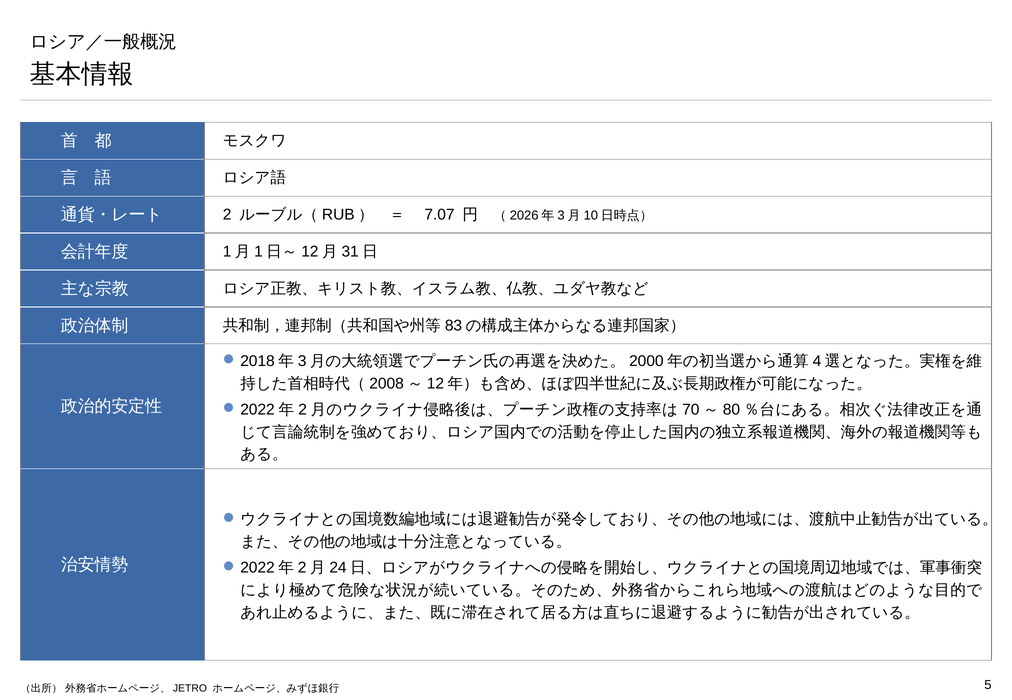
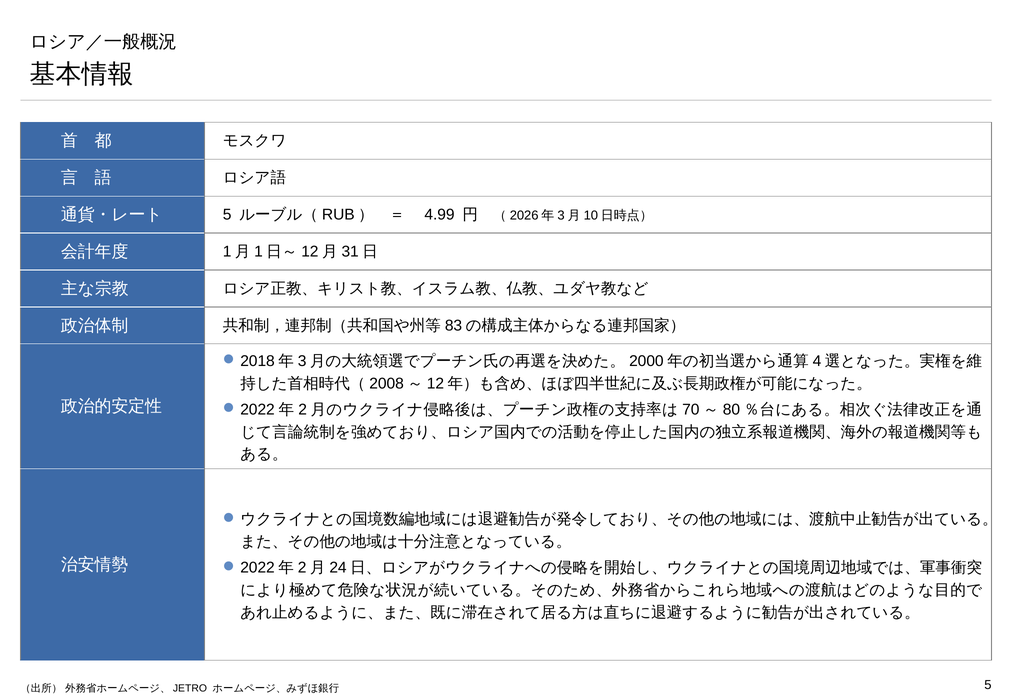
2: 2 -> 5 (227, 215)
7.07: 7.07 -> 4.99 (440, 215)
